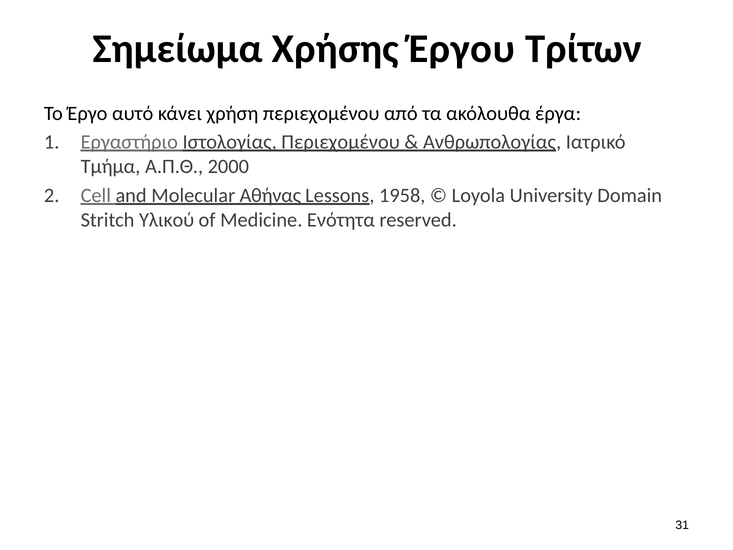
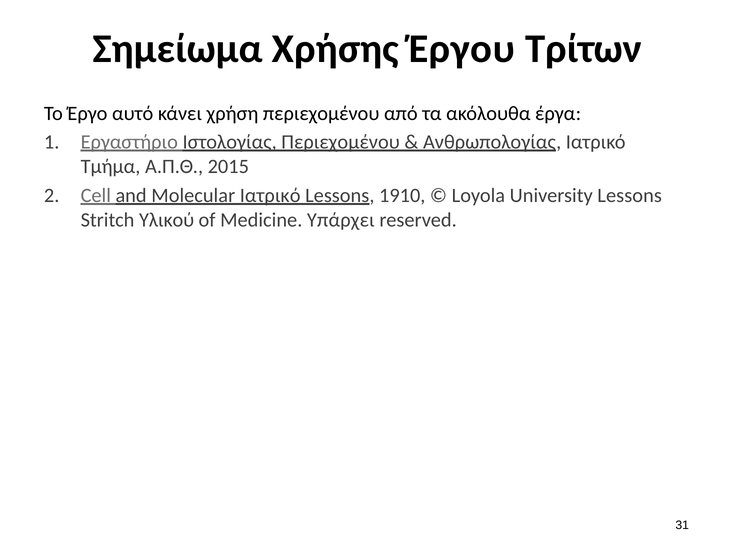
2000: 2000 -> 2015 (228, 167)
Molecular Αθήνας: Αθήνας -> Ιατρικό (270, 195)
1958: 1958 -> 1910 (402, 195)
University Domain: Domain -> Lessons (630, 195)
Ενότητα: Ενότητα -> Υπάρχει (341, 220)
